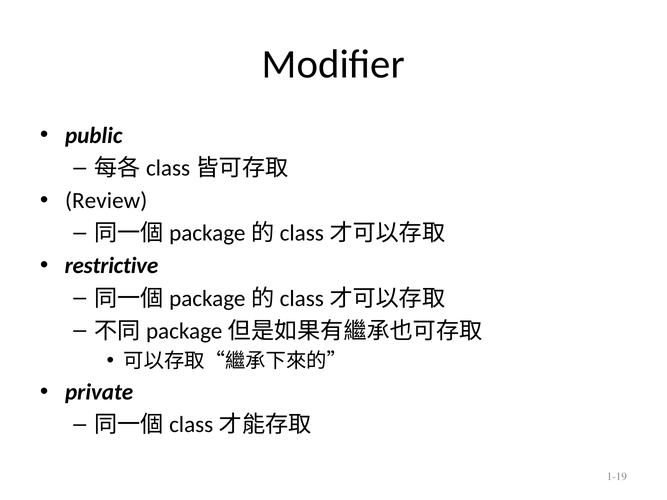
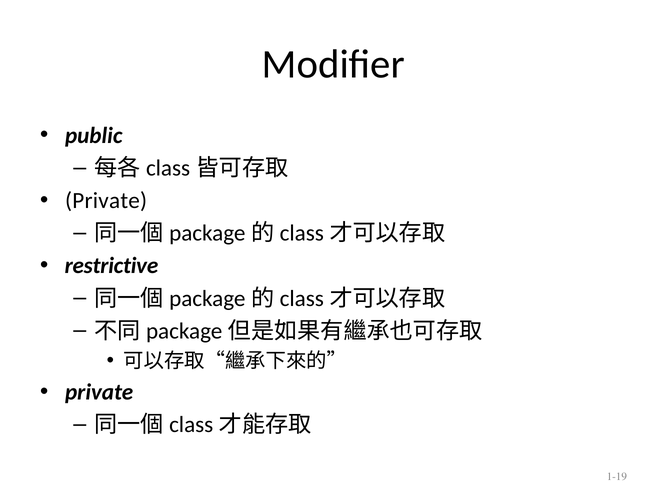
Review: Review -> Private (106, 201)
